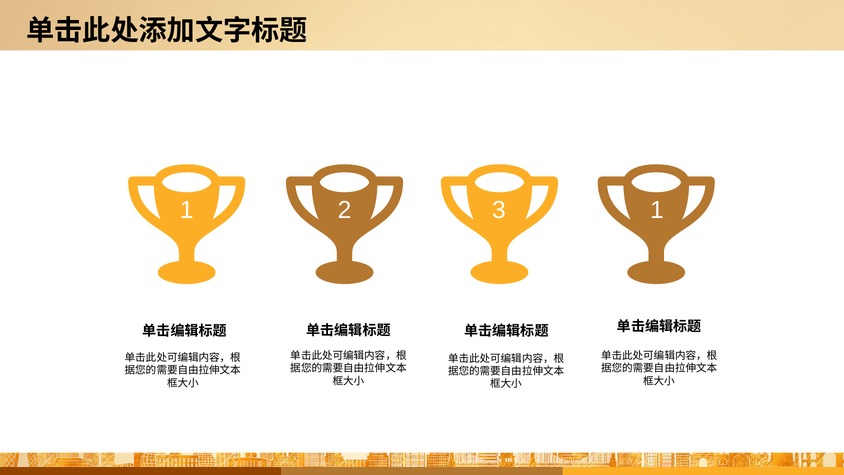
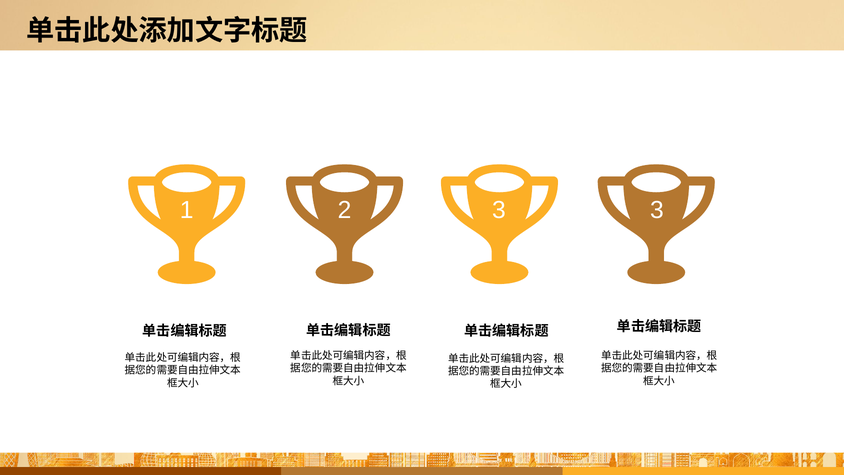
3 1: 1 -> 3 (657, 210)
